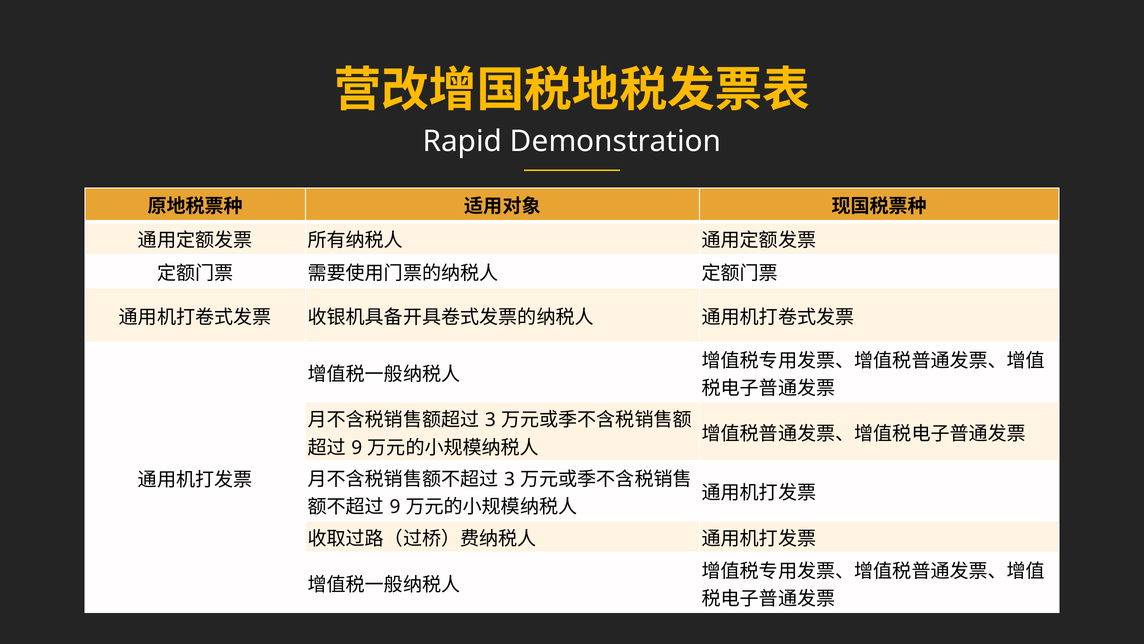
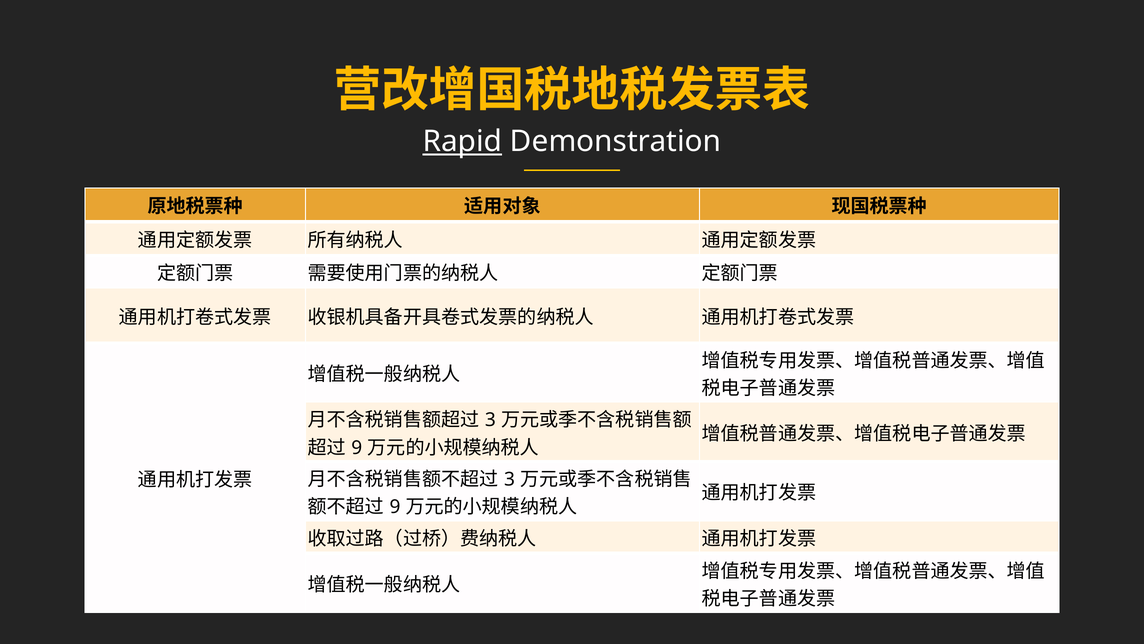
Rapid underline: none -> present (462, 141)
